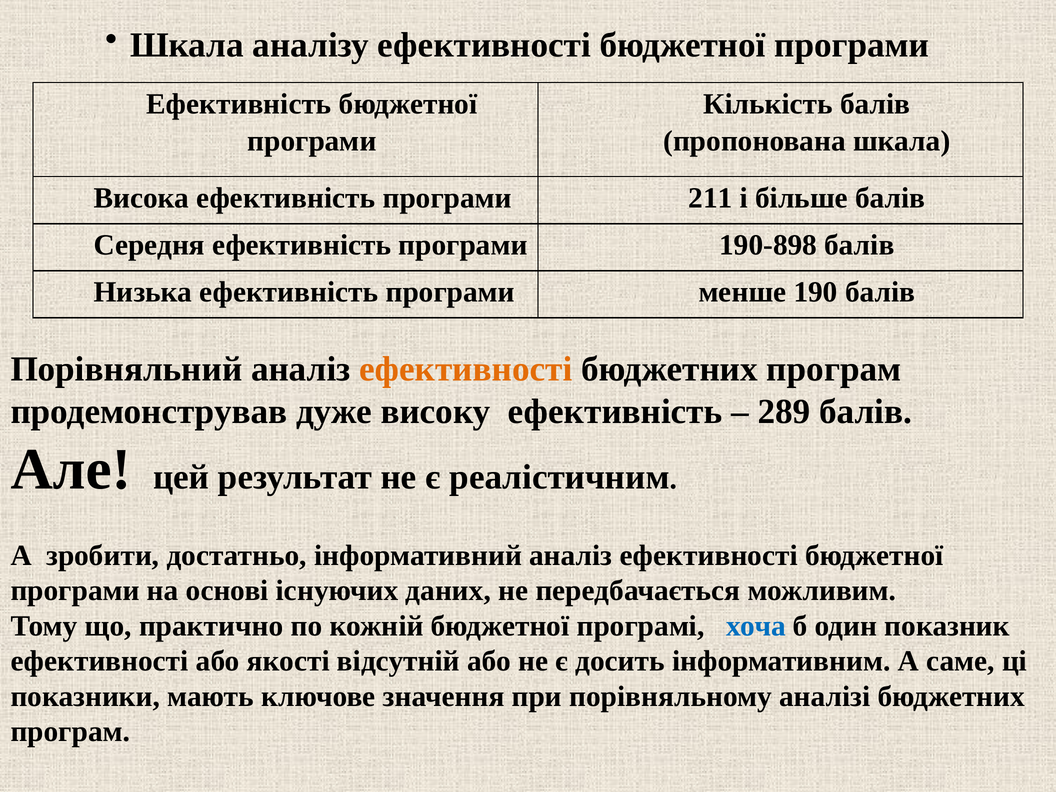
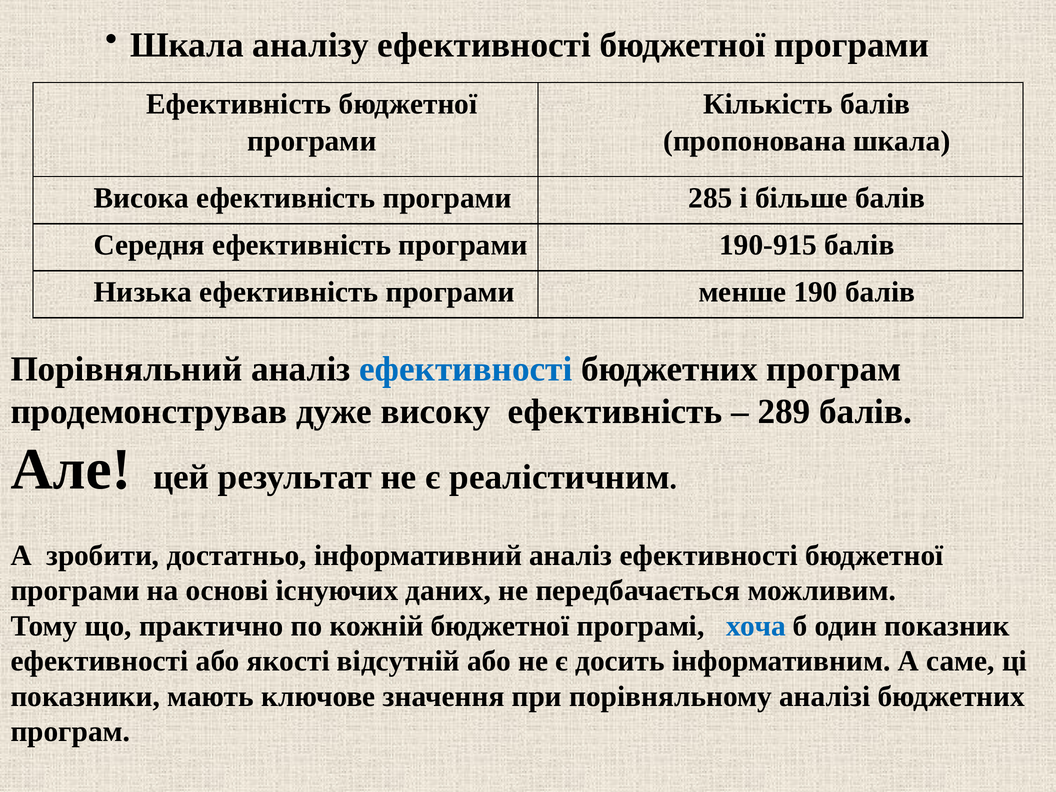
211: 211 -> 285 (710, 198)
190-898: 190-898 -> 190-915 (768, 245)
ефективності colour: orange -> blue (466, 369)
